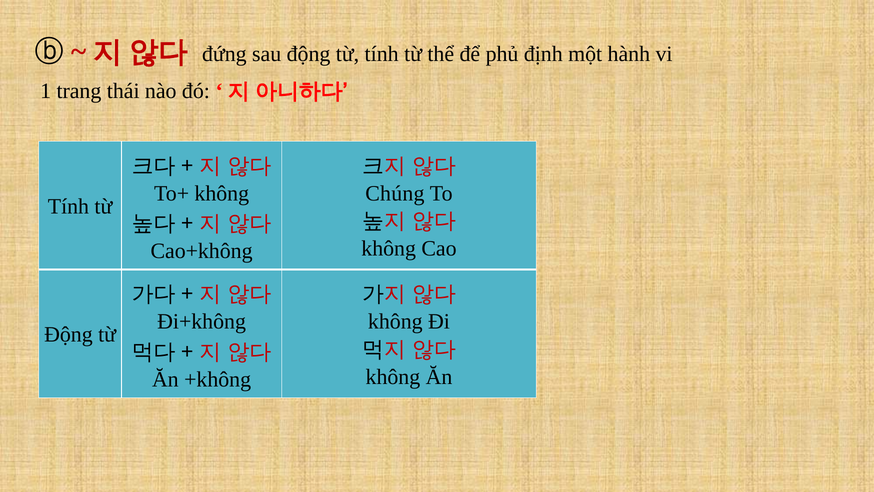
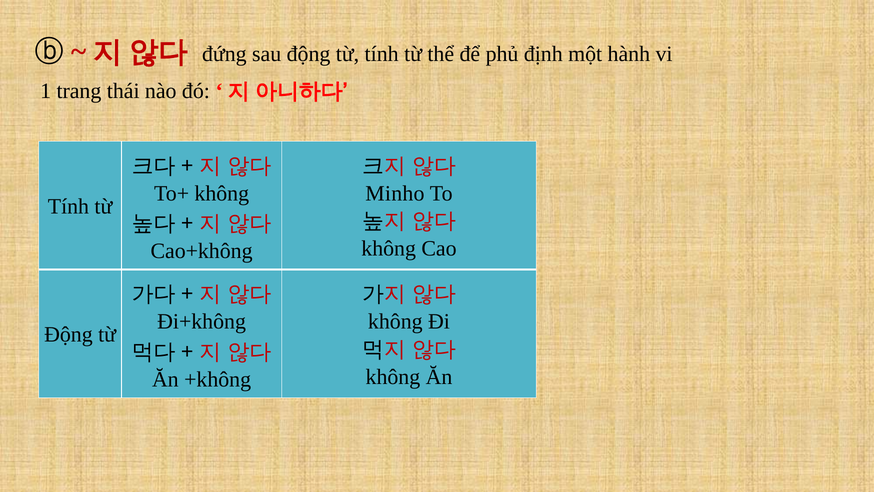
Chúng: Chúng -> Minho (395, 193)
